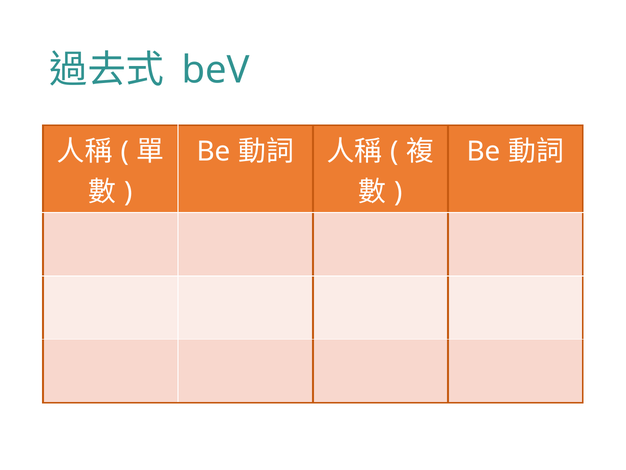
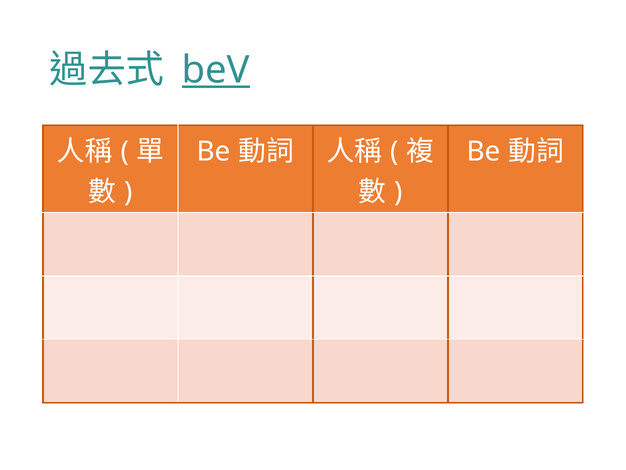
beV underline: none -> present (216, 70)
